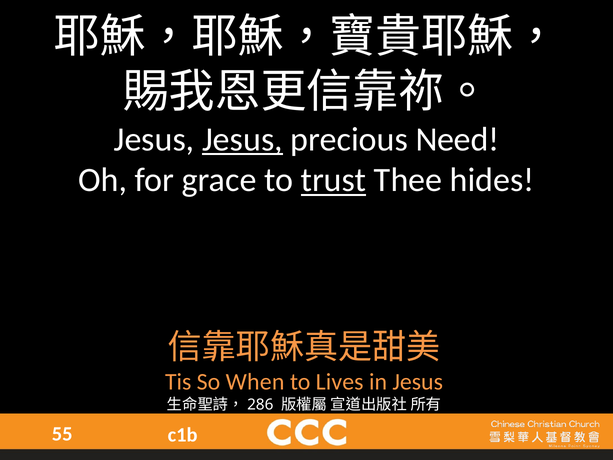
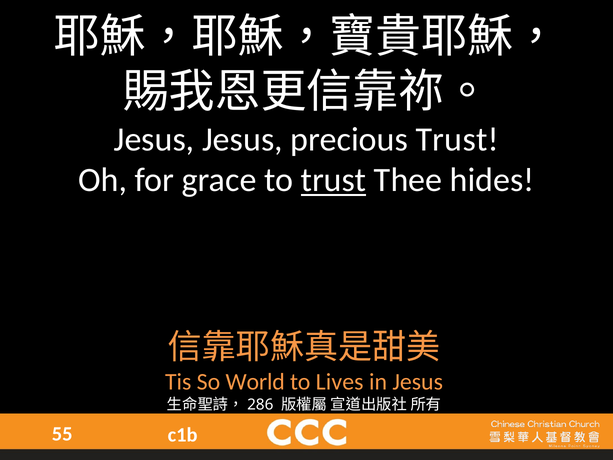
Jesus underline: present -> none (242, 139)
precious Need: Need -> Trust (457, 139)
When: When -> World (255, 381)
